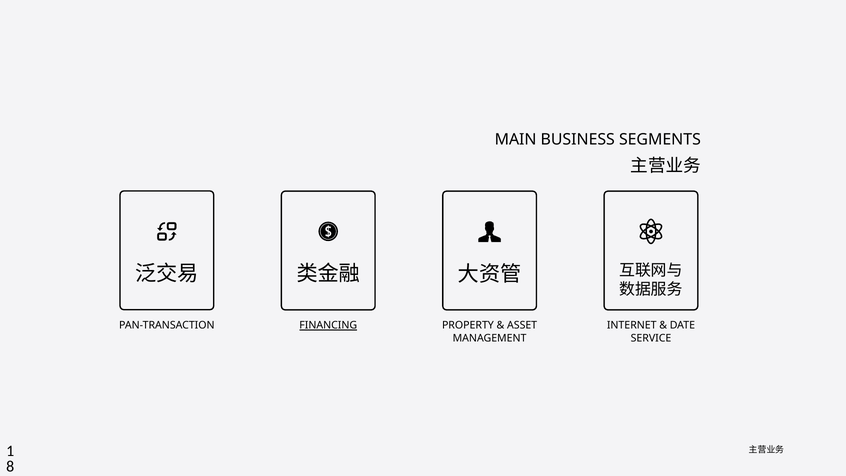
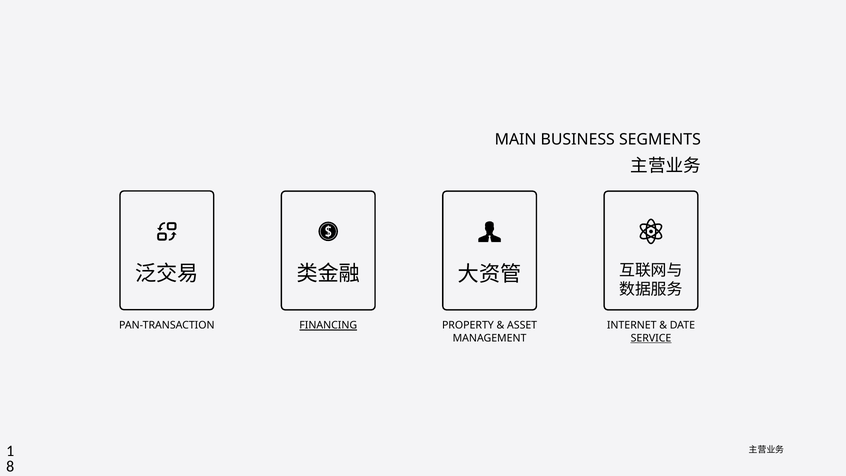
SERVICE underline: none -> present (651, 338)
